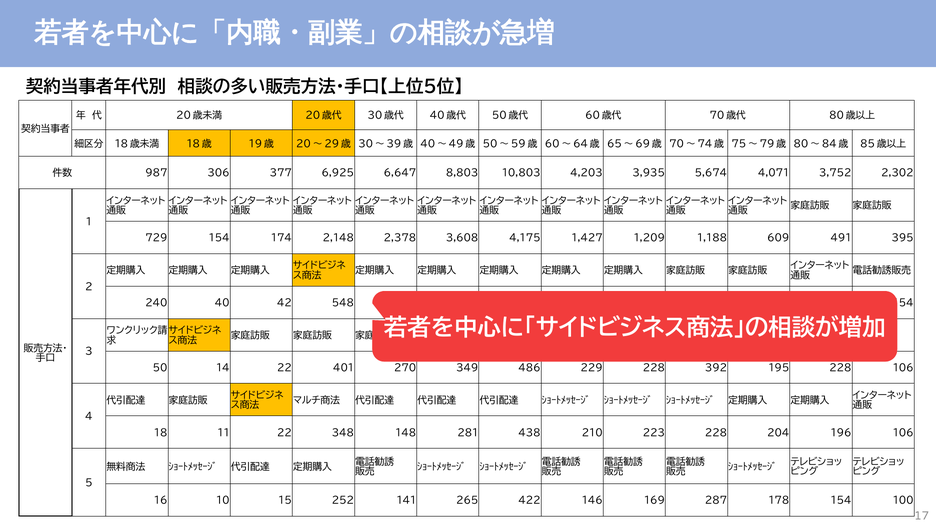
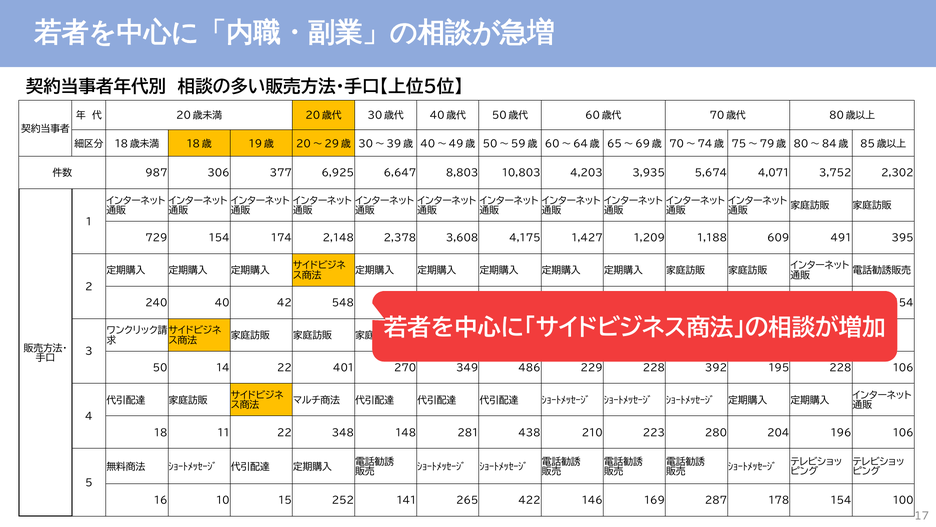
223 228: 228 -> 280 (716, 432)
